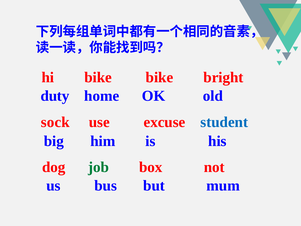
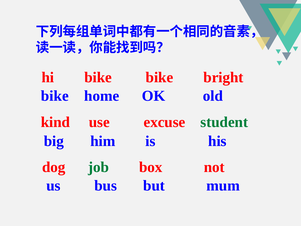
duty: duty -> bike (55, 96)
sock: sock -> kind (55, 122)
student colour: blue -> green (224, 122)
